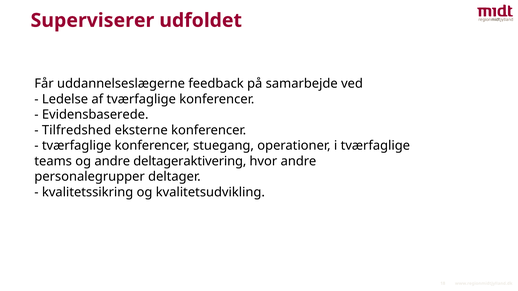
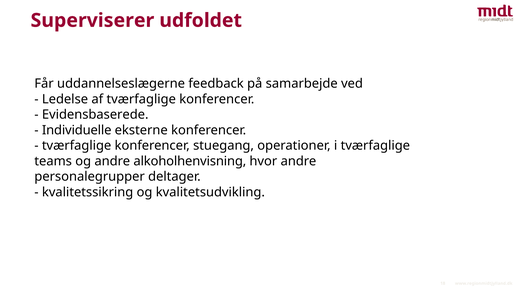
Tilfredshed: Tilfredshed -> Individuelle (77, 130)
deltageraktivering: deltageraktivering -> alkoholhenvisning (190, 161)
